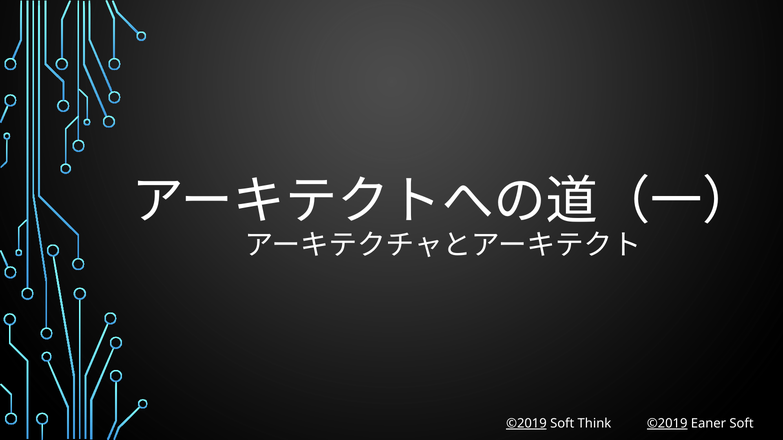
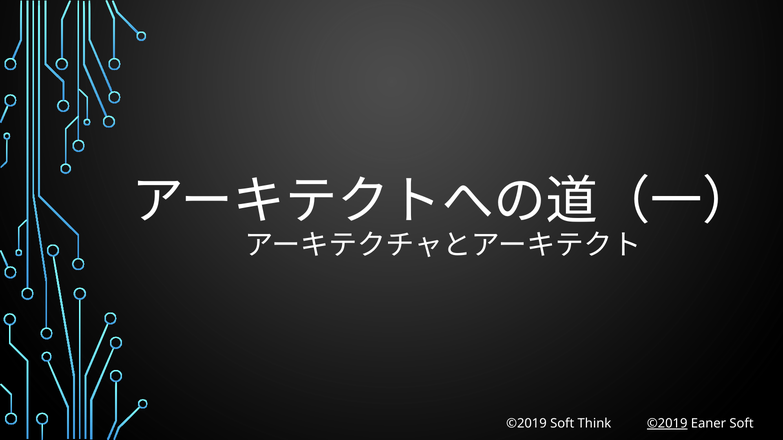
©2019 underline: present -> none (526, 424)
